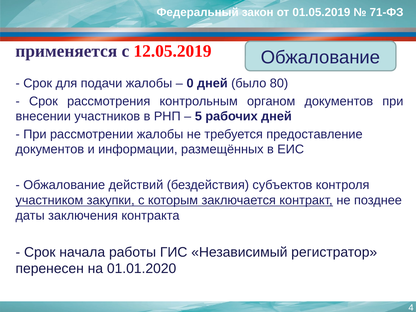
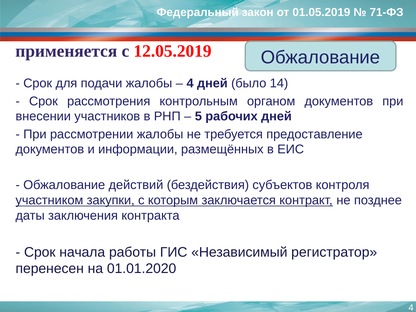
0: 0 -> 4 (190, 83)
80: 80 -> 14 (279, 83)
